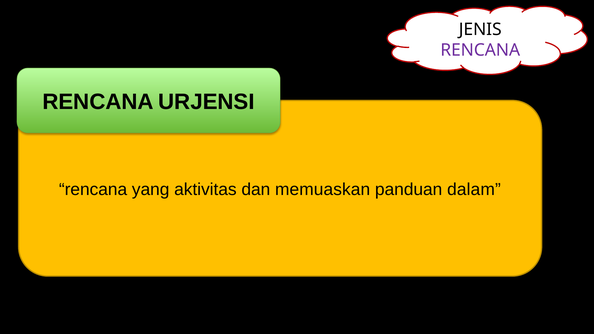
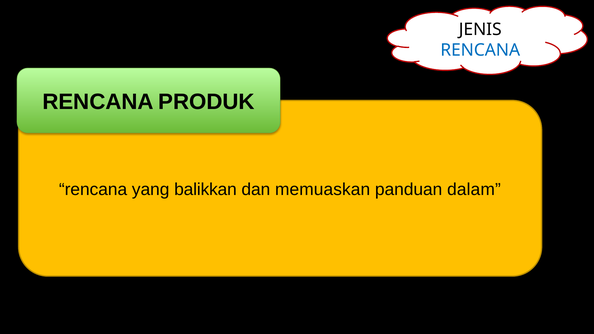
RENCANA colour: purple -> blue (480, 50)
URJENSI: URJENSI -> PRODUK (206, 102)
aktivitas: aktivitas -> balikkan (205, 190)
